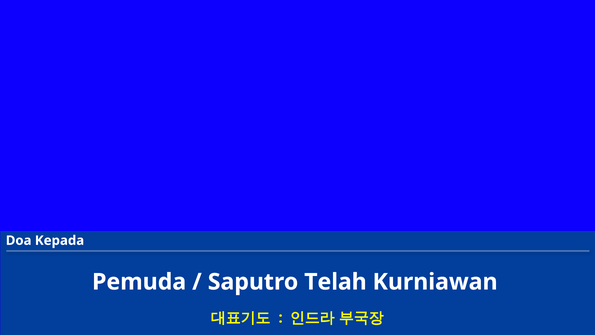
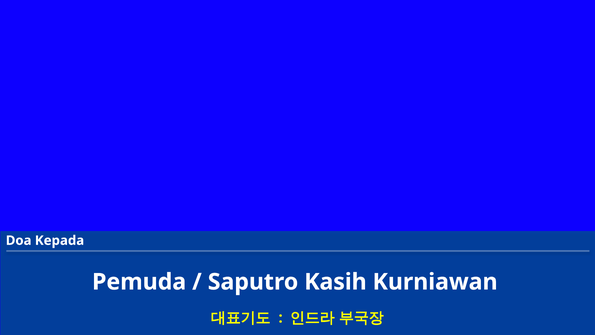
Telah: Telah -> Kasih (335, 282)
